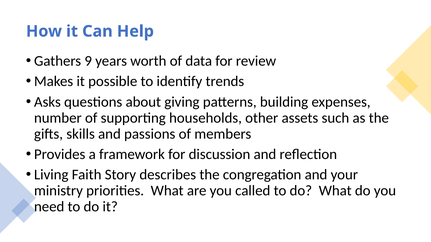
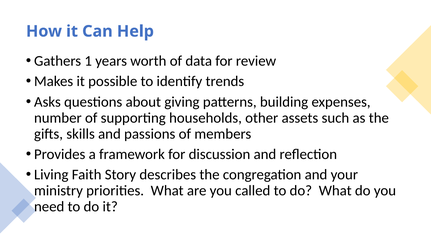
9: 9 -> 1 (88, 61)
